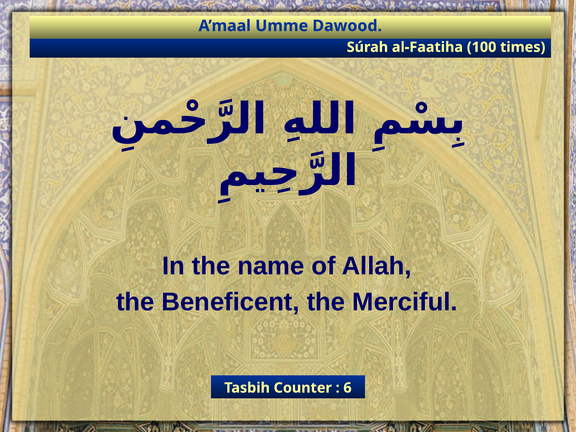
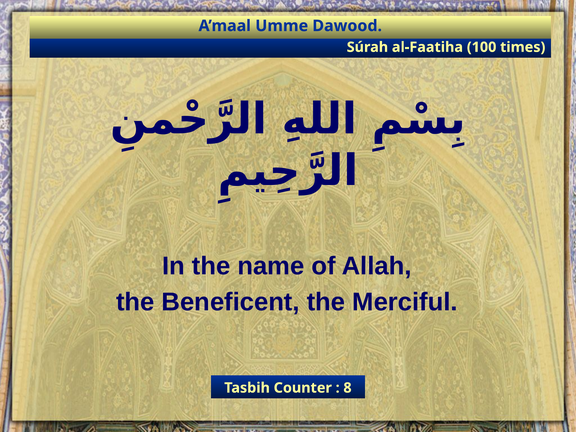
6: 6 -> 8 (347, 388)
